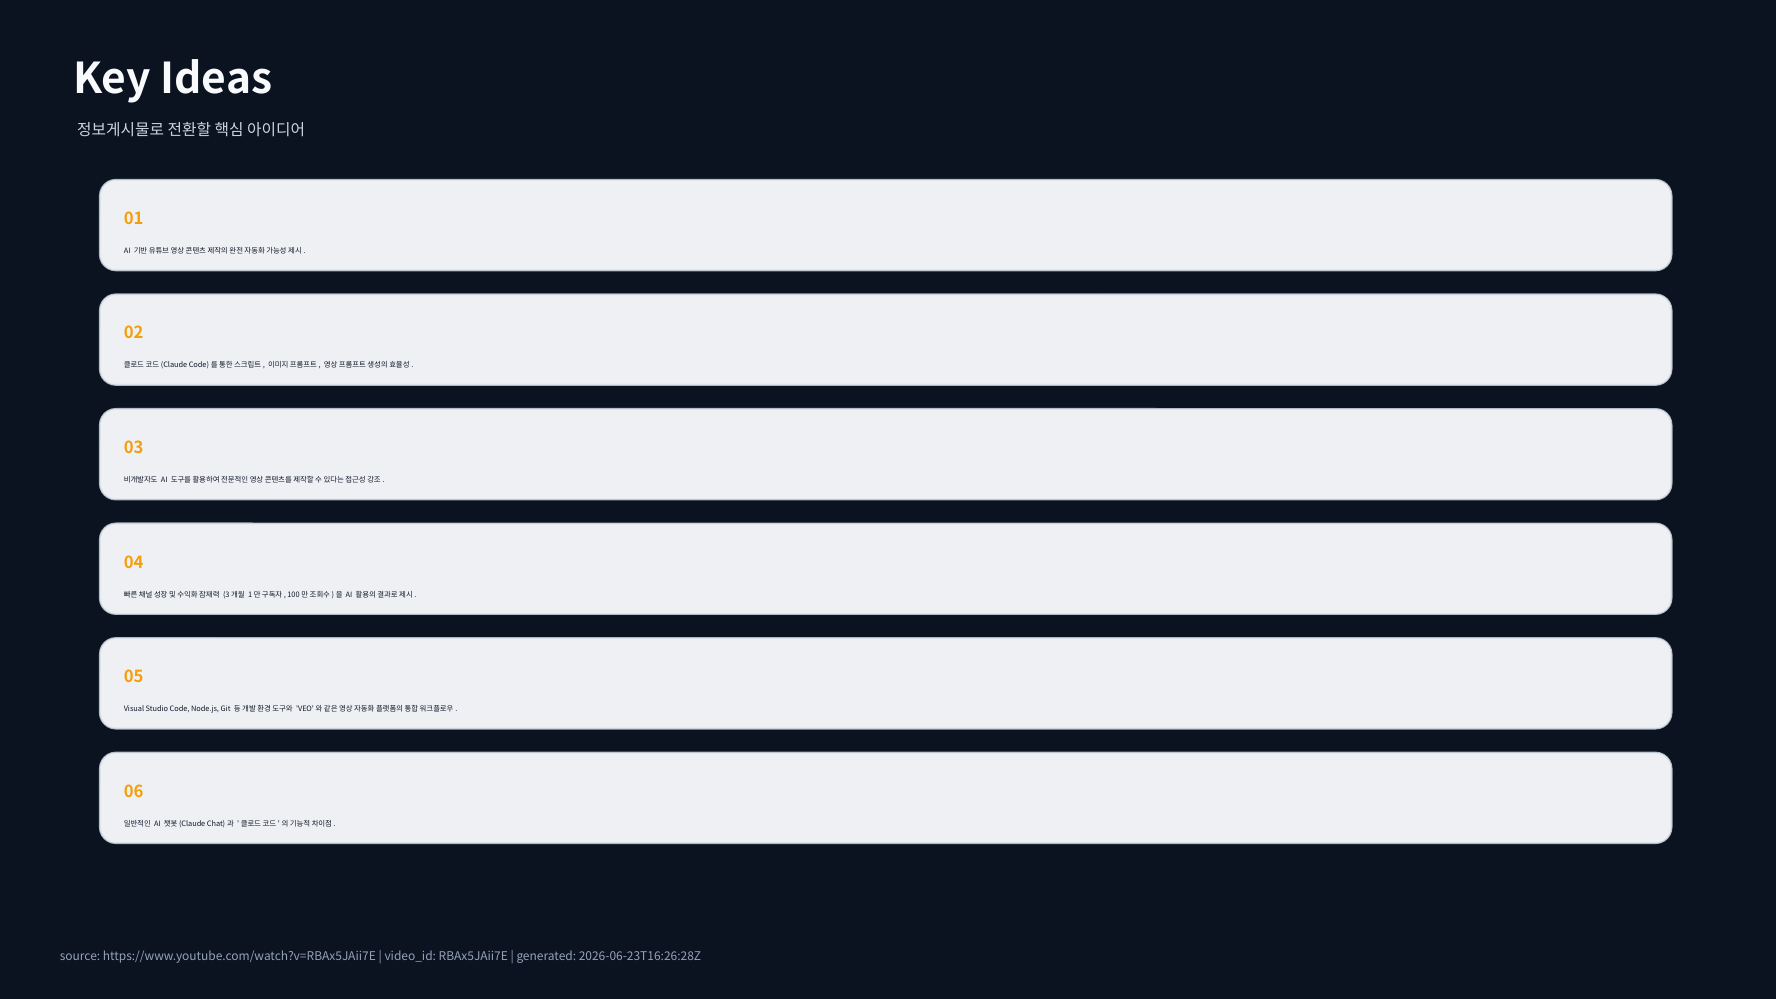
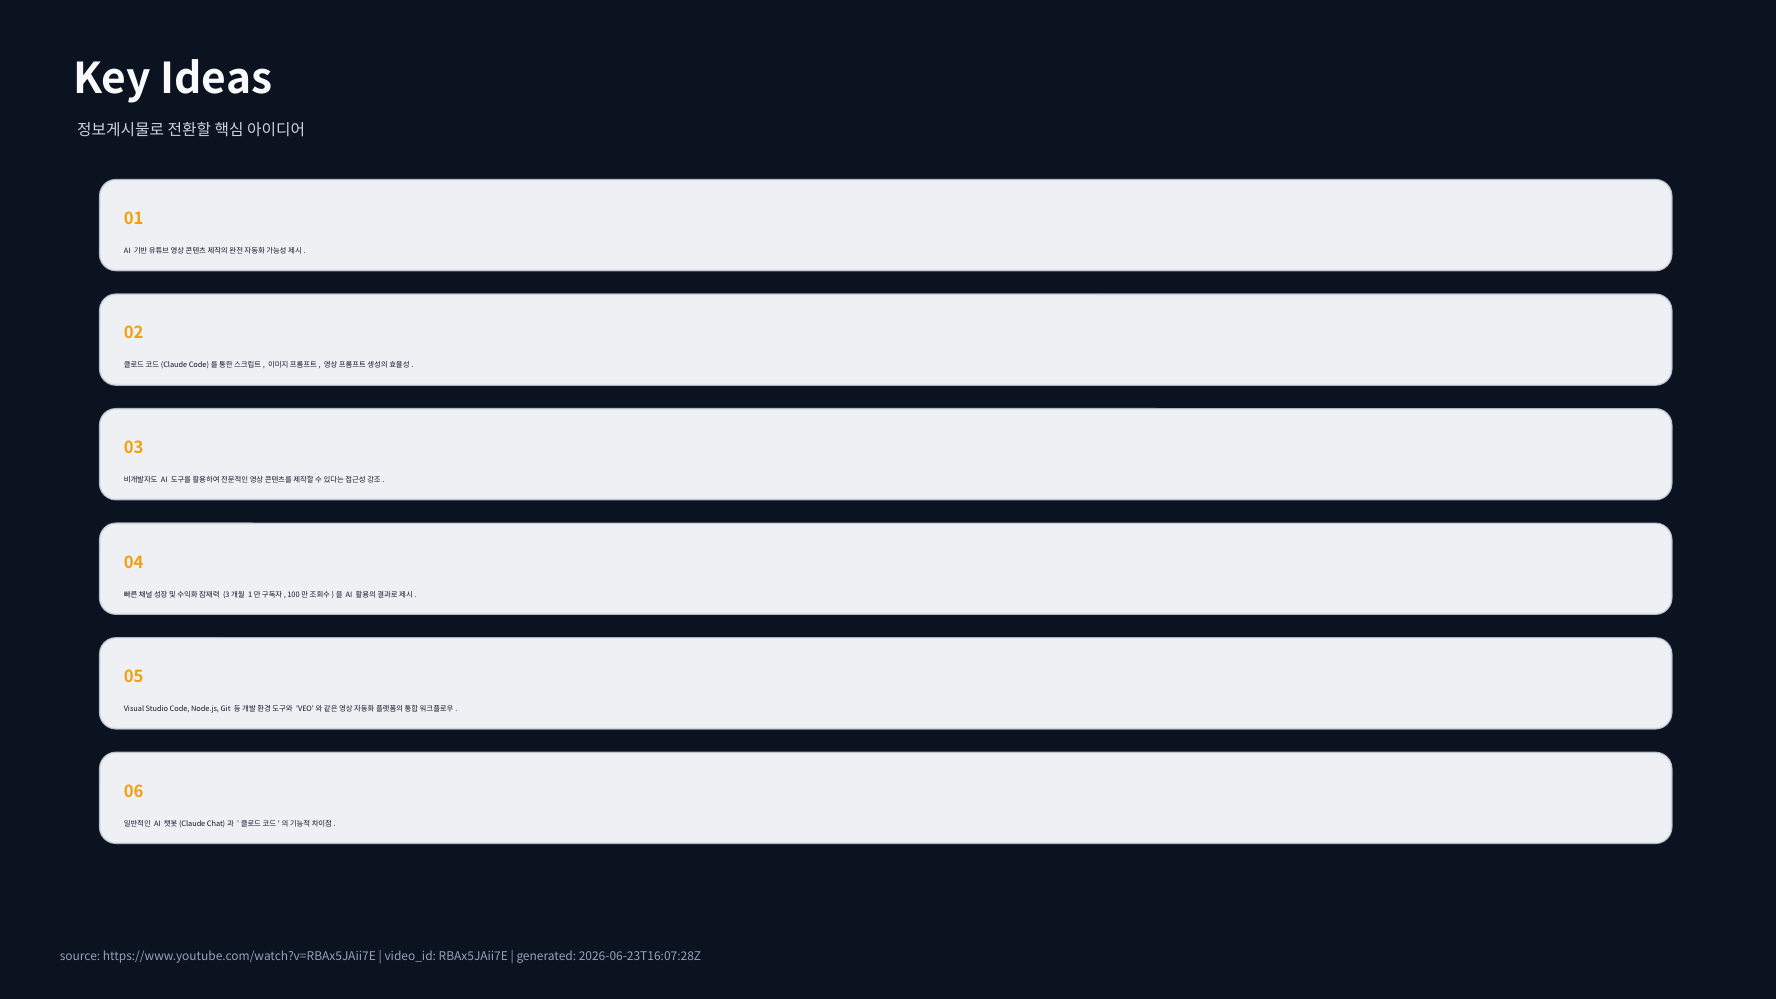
2026-06-23T16:26:28Z: 2026-06-23T16:26:28Z -> 2026-06-23T16:07:28Z (640, 957)
